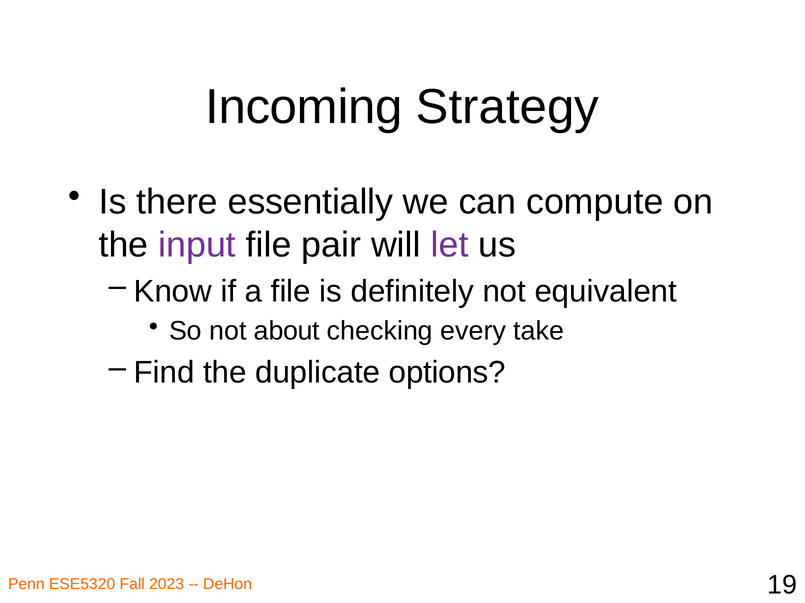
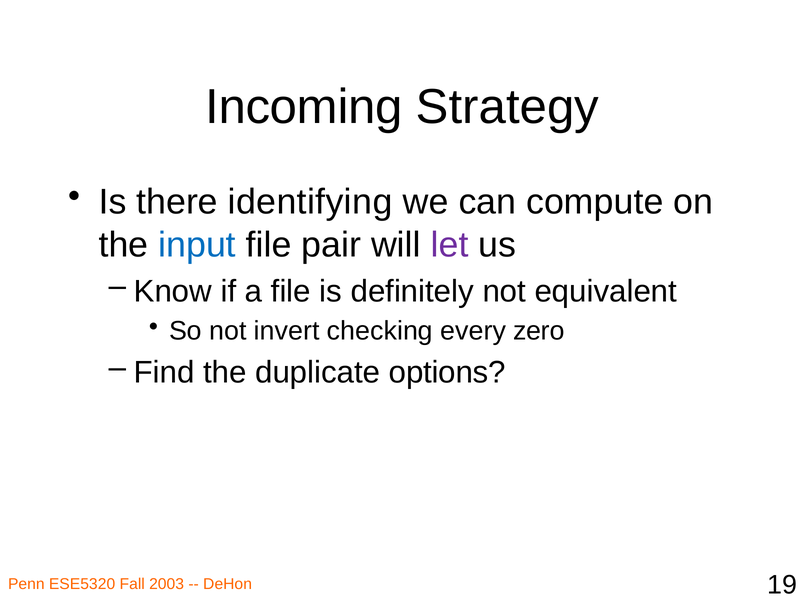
essentially: essentially -> identifying (310, 202)
input colour: purple -> blue (197, 245)
about: about -> invert (287, 332)
take: take -> zero (539, 332)
2023: 2023 -> 2003 (167, 585)
